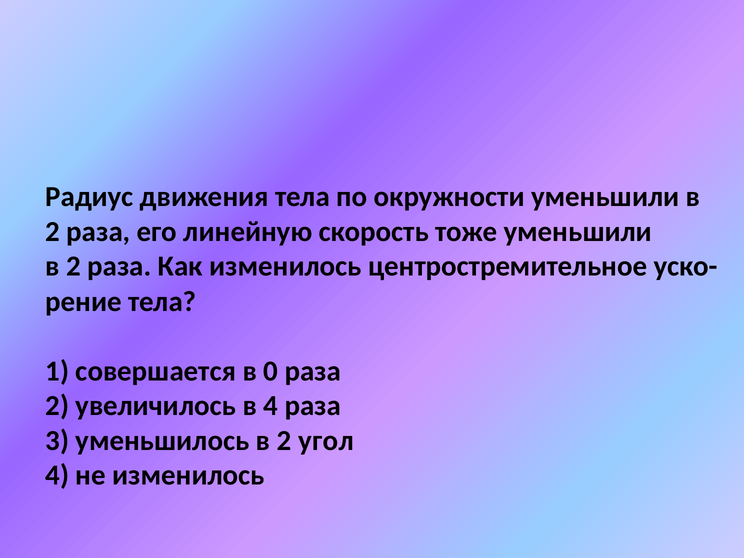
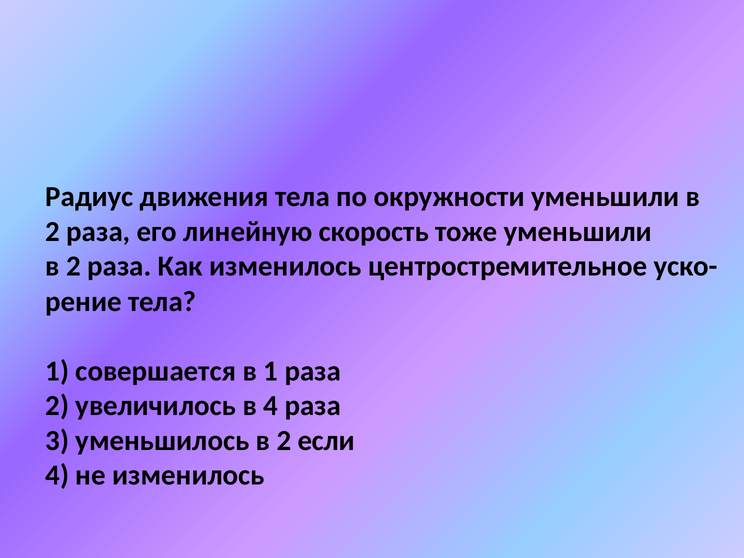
в 0: 0 -> 1 (271, 371)
угол: угол -> если (326, 441)
